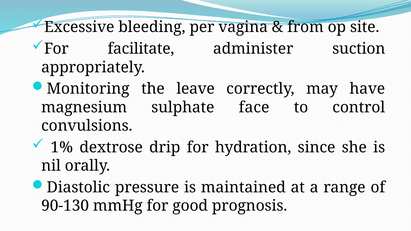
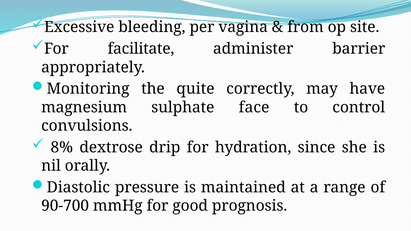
suction: suction -> barrier (359, 49)
leave: leave -> quite (195, 89)
1%: 1% -> 8% (62, 147)
90-130: 90-130 -> 90-700 (65, 206)
